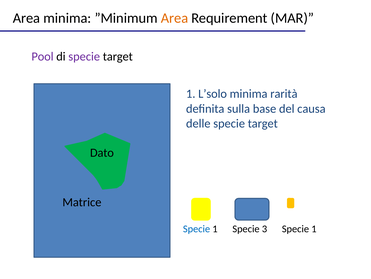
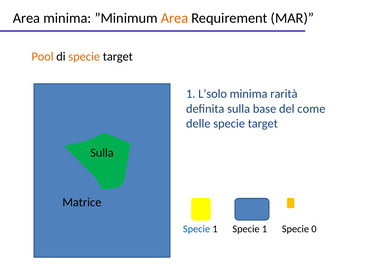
Pool colour: purple -> orange (42, 56)
specie colour: purple -> orange (84, 56)
causa: causa -> come (311, 108)
Dato: Dato -> Sulla (102, 152)
1 Specie 3: 3 -> 1 (264, 228)
1: 1 -> 0 (314, 228)
